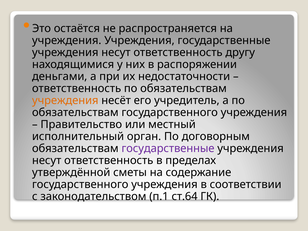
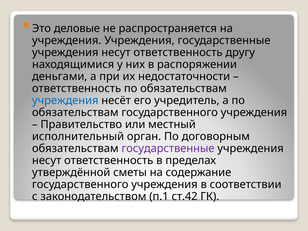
остаётся: остаётся -> деловые (77, 28)
учреждения colour: orange -> blue (65, 100)
ст.64: ст.64 -> ст.42 (185, 196)
